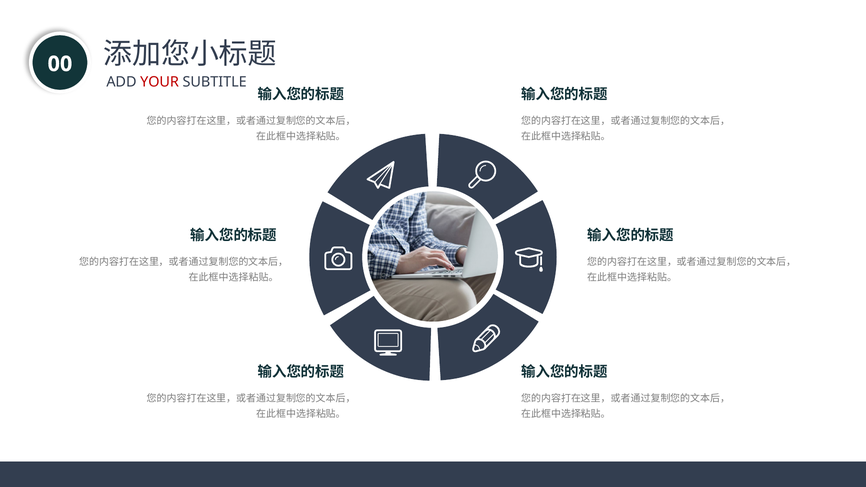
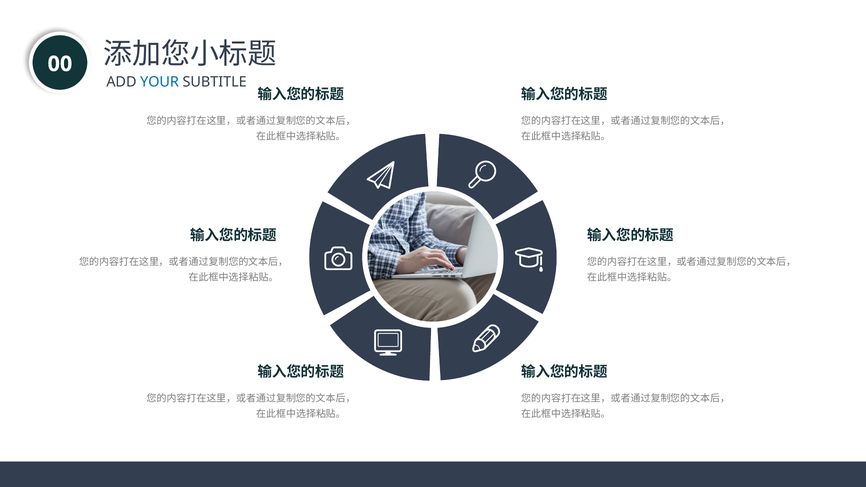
YOUR colour: red -> blue (160, 82)
